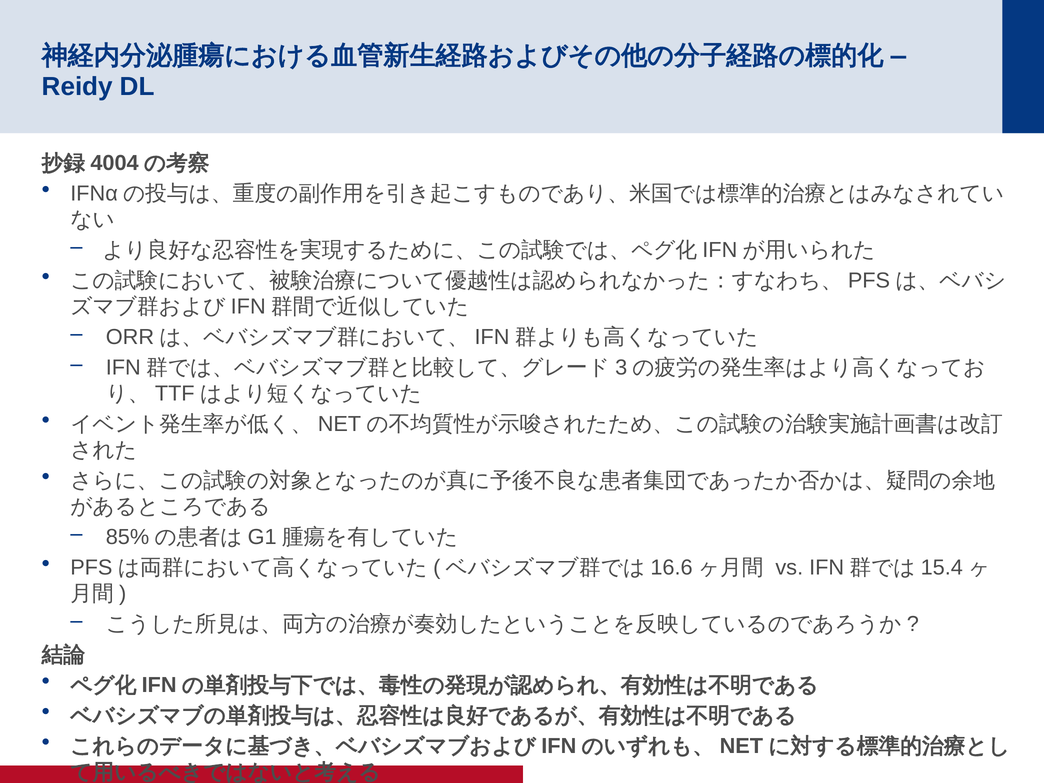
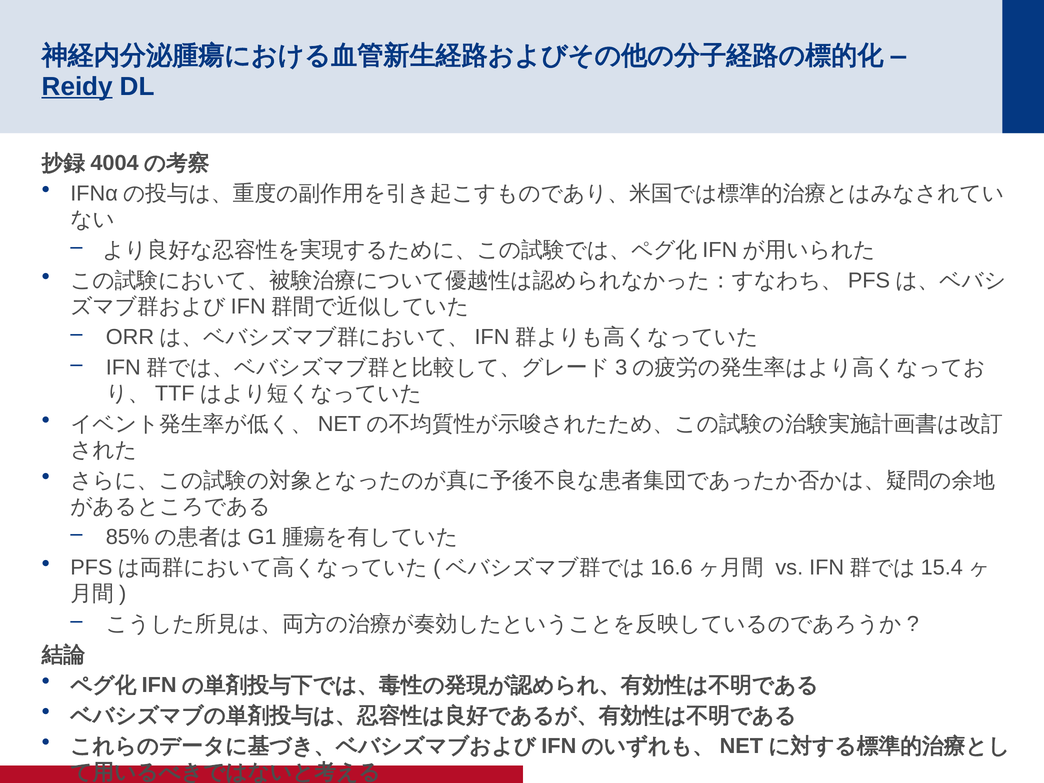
Reidy underline: none -> present (77, 87)
